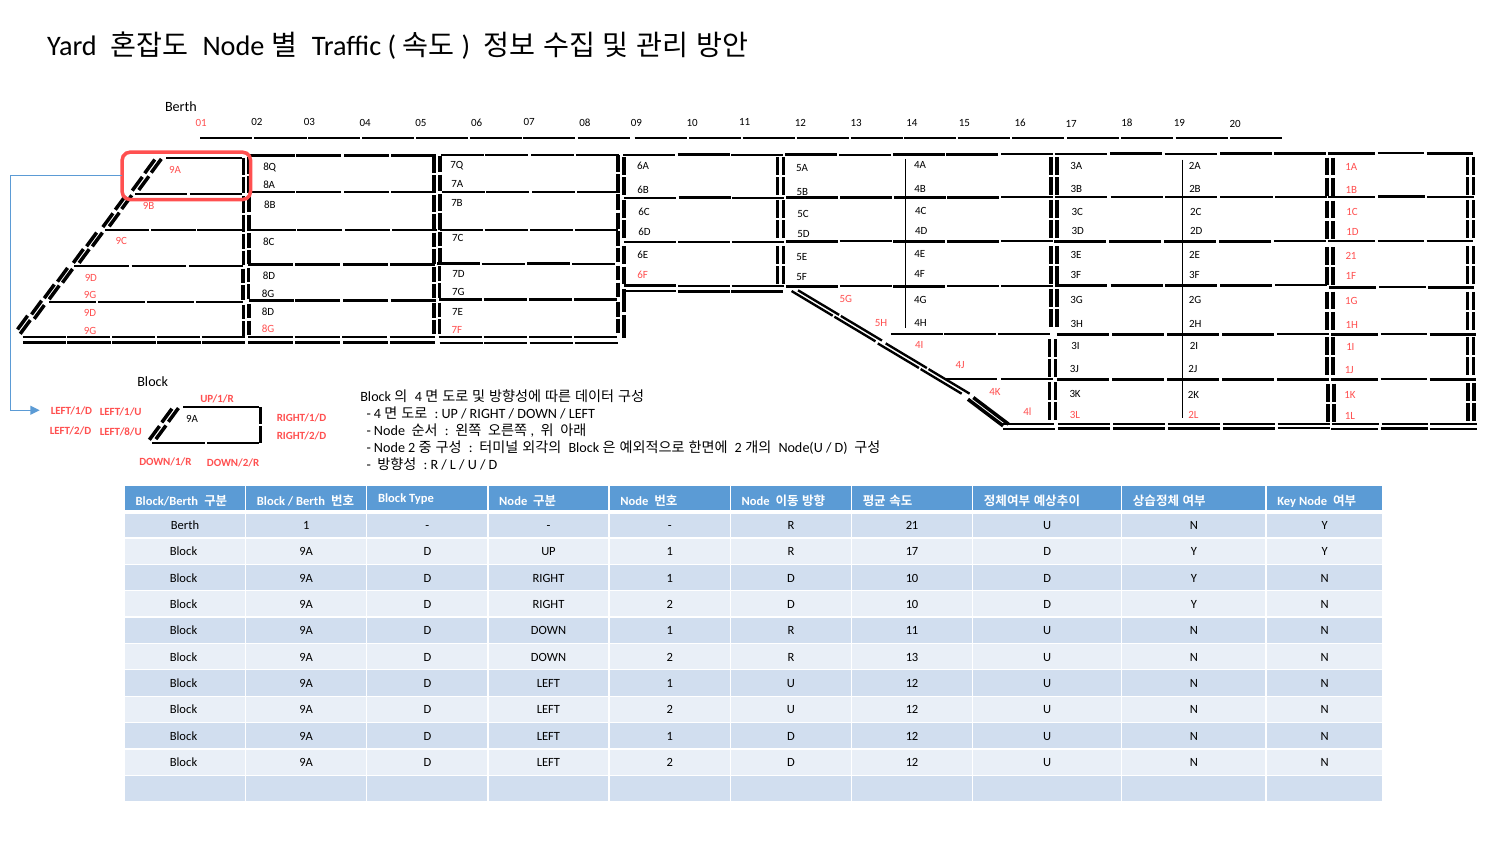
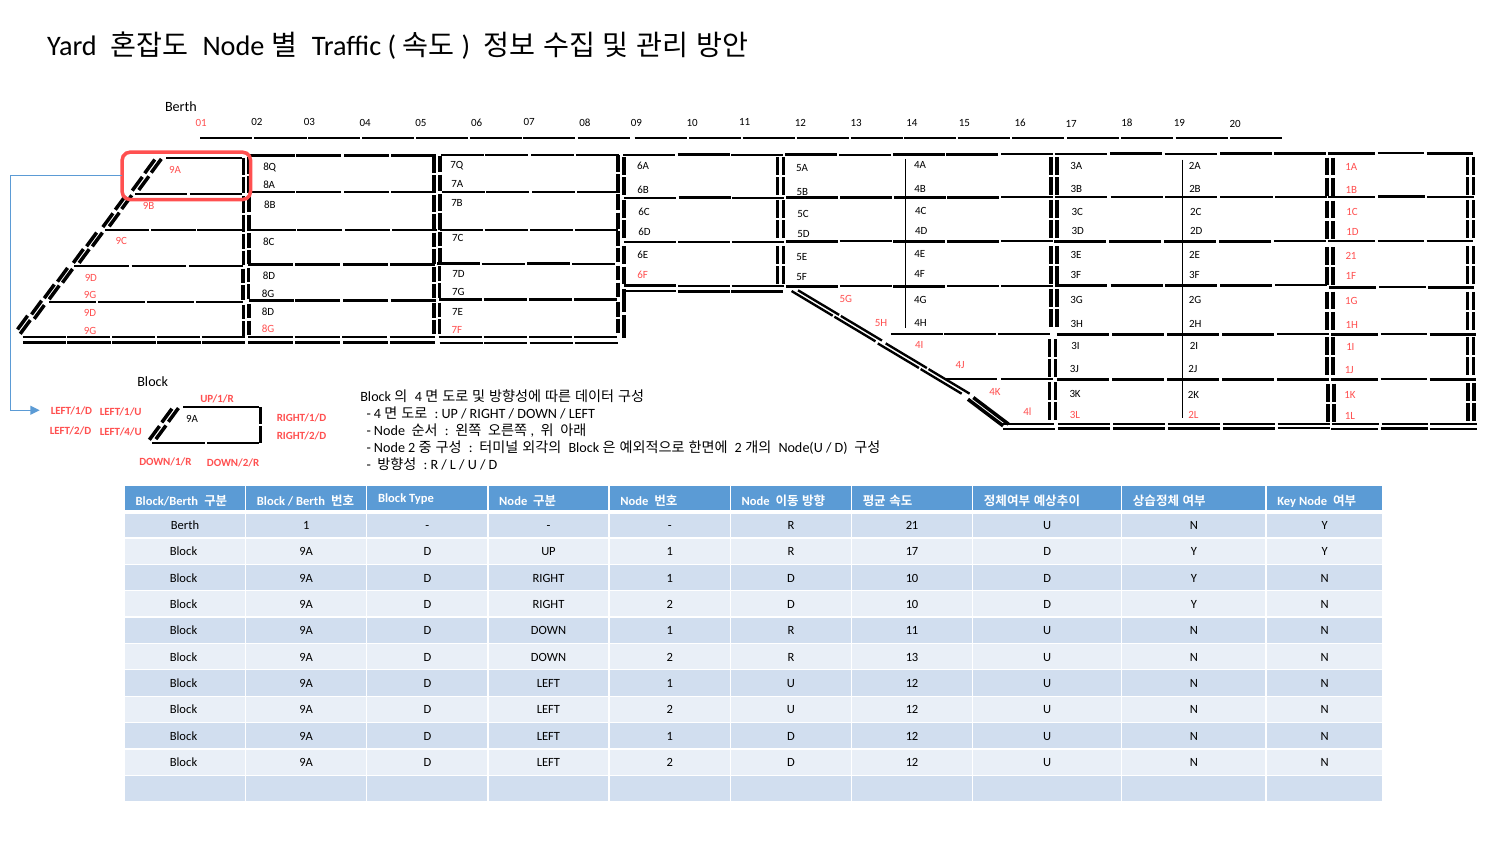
LEFT/8/U: LEFT/8/U -> LEFT/4/U (121, 432)
